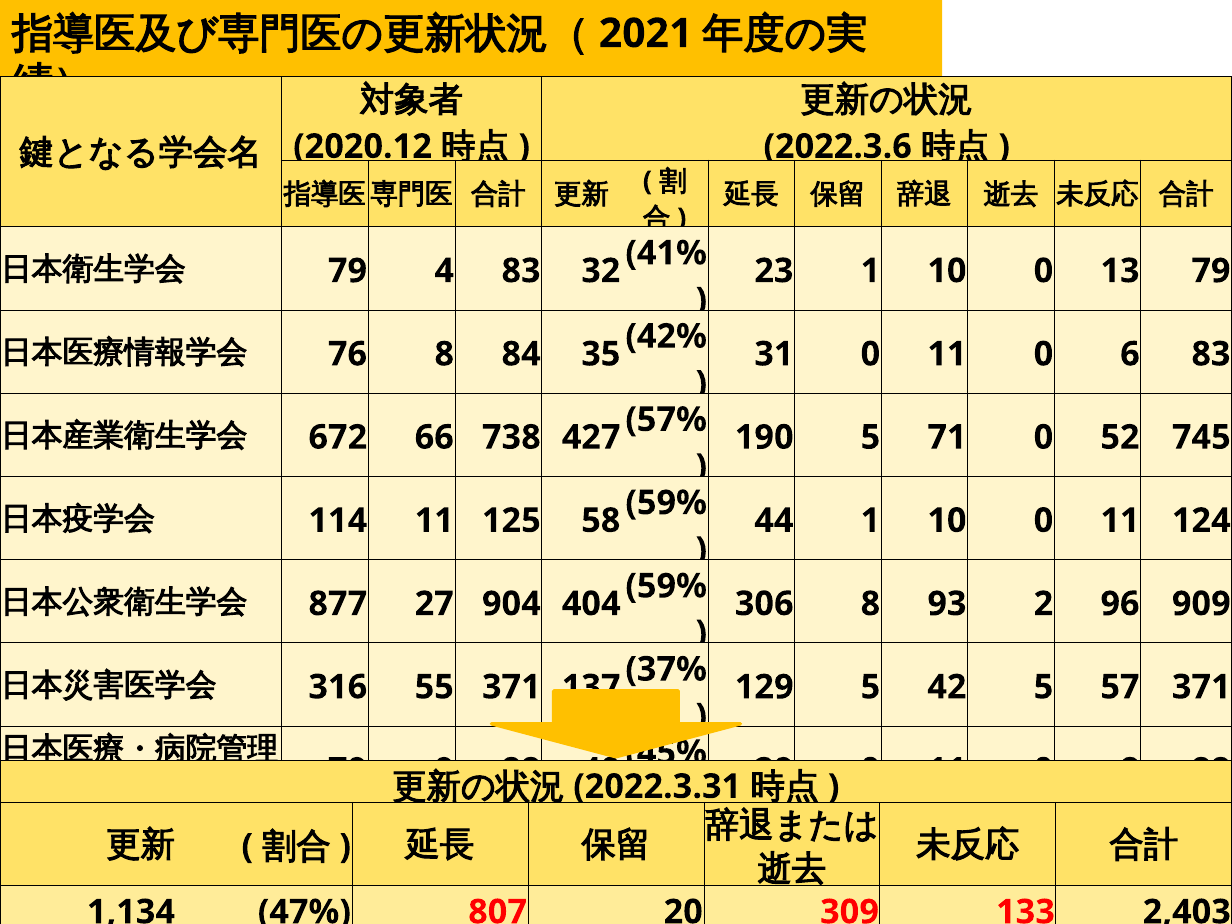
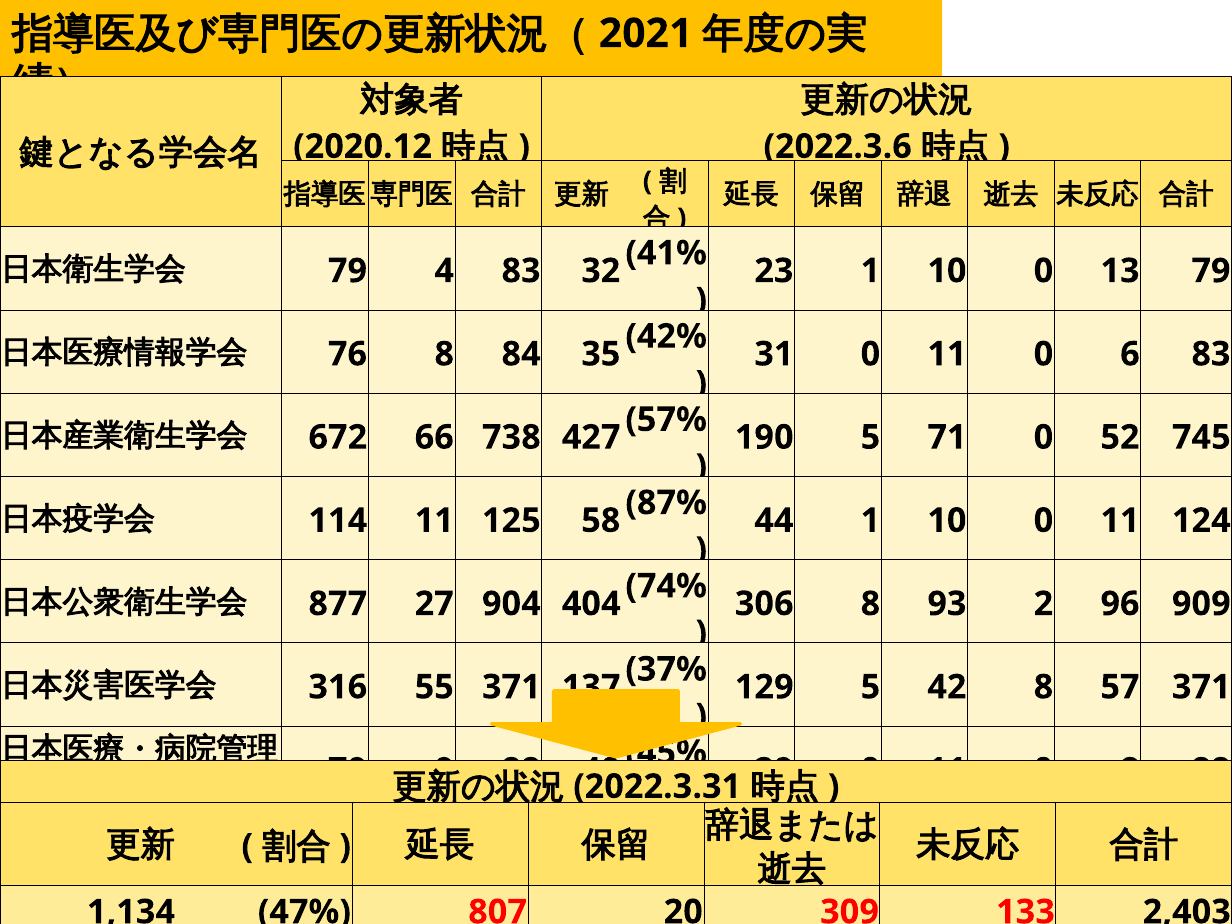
59%: 59% -> 87% (666, 503)
59%: 59% -> 74% (666, 586)
42 5: 5 -> 8 (1043, 687)
